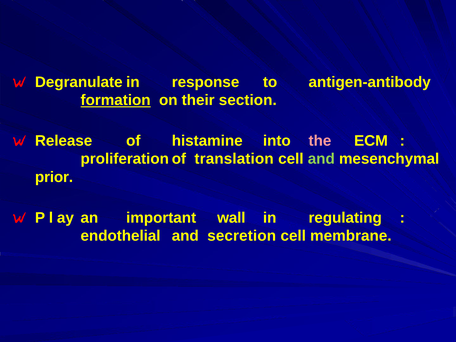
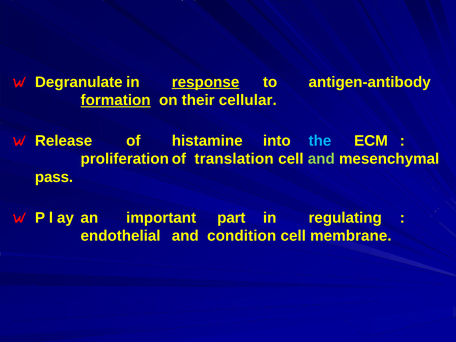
response underline: none -> present (206, 82)
section: section -> cellular (248, 100)
the colour: pink -> light blue (320, 141)
prior: prior -> pass (54, 177)
wall: wall -> part (231, 218)
secretion: secretion -> condition (242, 236)
